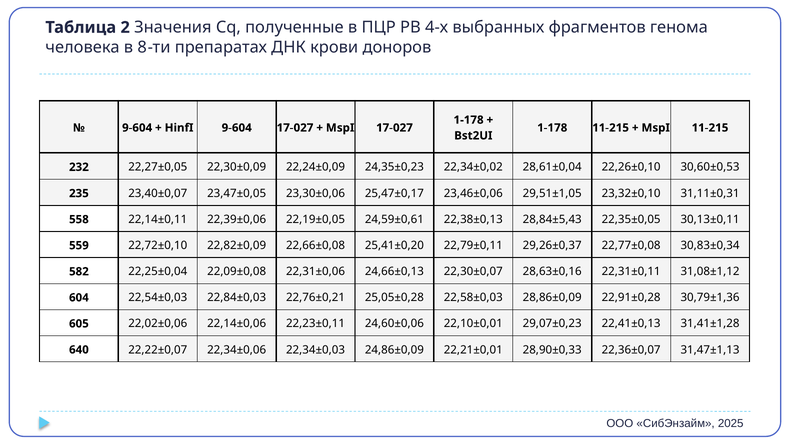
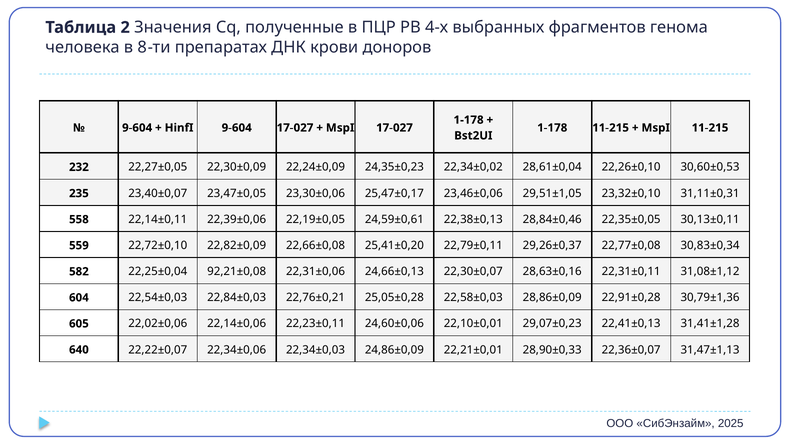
28,84±5,43: 28,84±5,43 -> 28,84±0,46 (552, 220)
22,09±0,08: 22,09±0,08 -> 92,21±0,08 (237, 272)
